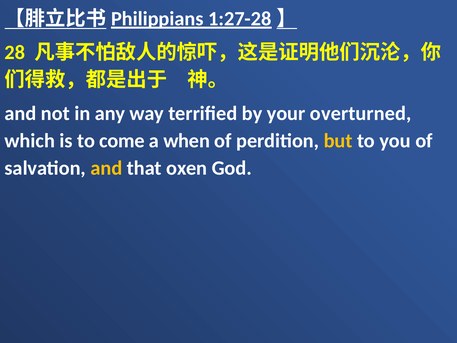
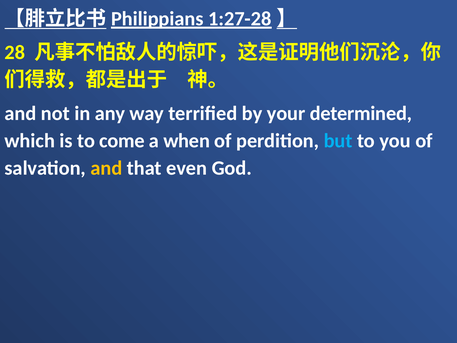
overturned: overturned -> determined (361, 113)
but colour: yellow -> light blue (338, 141)
oxen: oxen -> even (187, 168)
